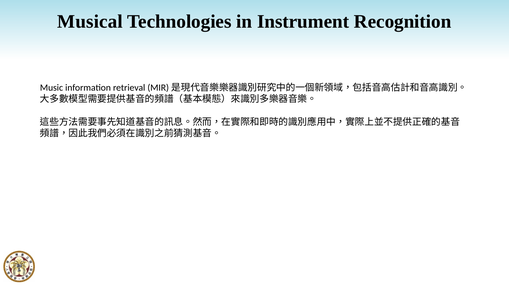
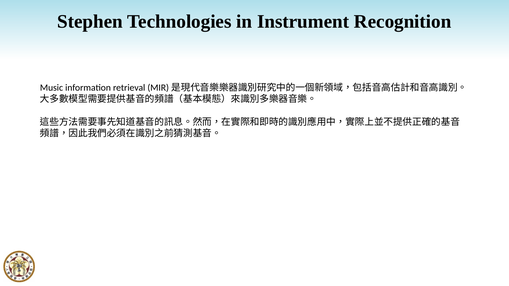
Musical: Musical -> Stephen (90, 22)
